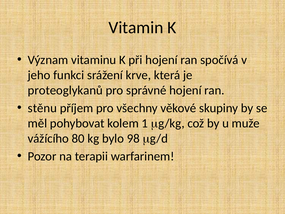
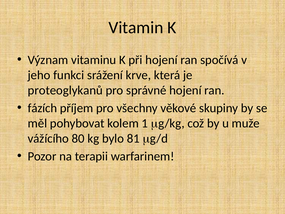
stěnu: stěnu -> fázích (42, 108)
98: 98 -> 81 (133, 138)
